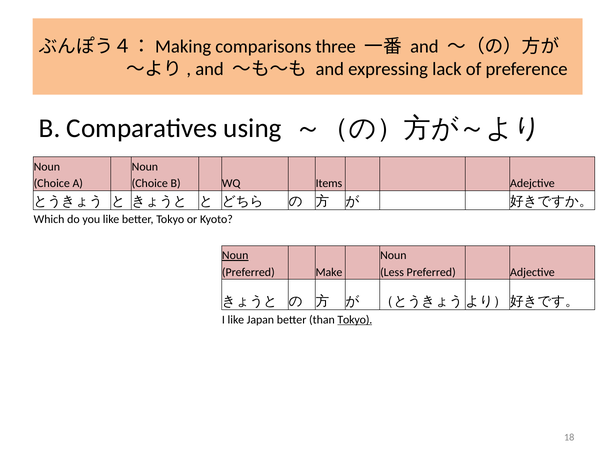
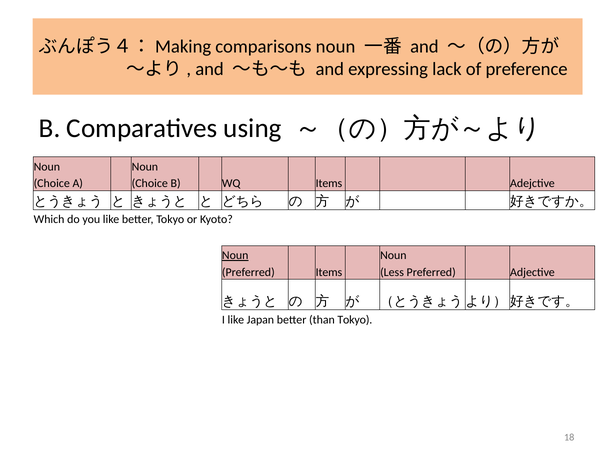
comparisons three: three -> noun (336, 47)
Preferred Make: Make -> Items (329, 273)
Tokyo underline: present -> none (355, 320)
